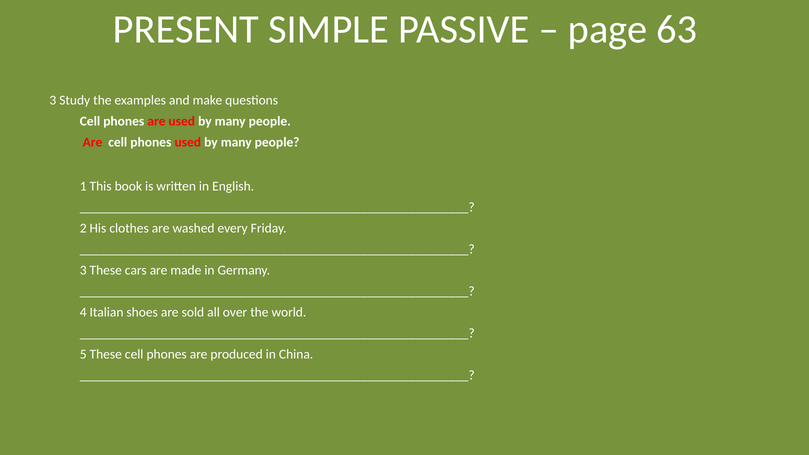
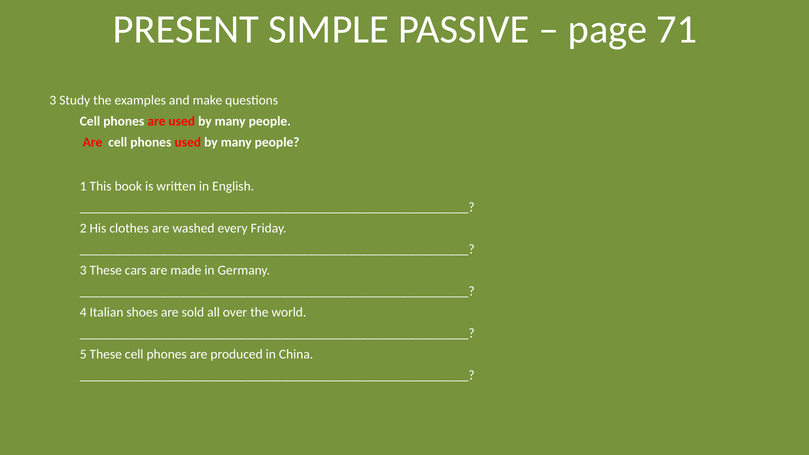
63: 63 -> 71 (677, 29)
